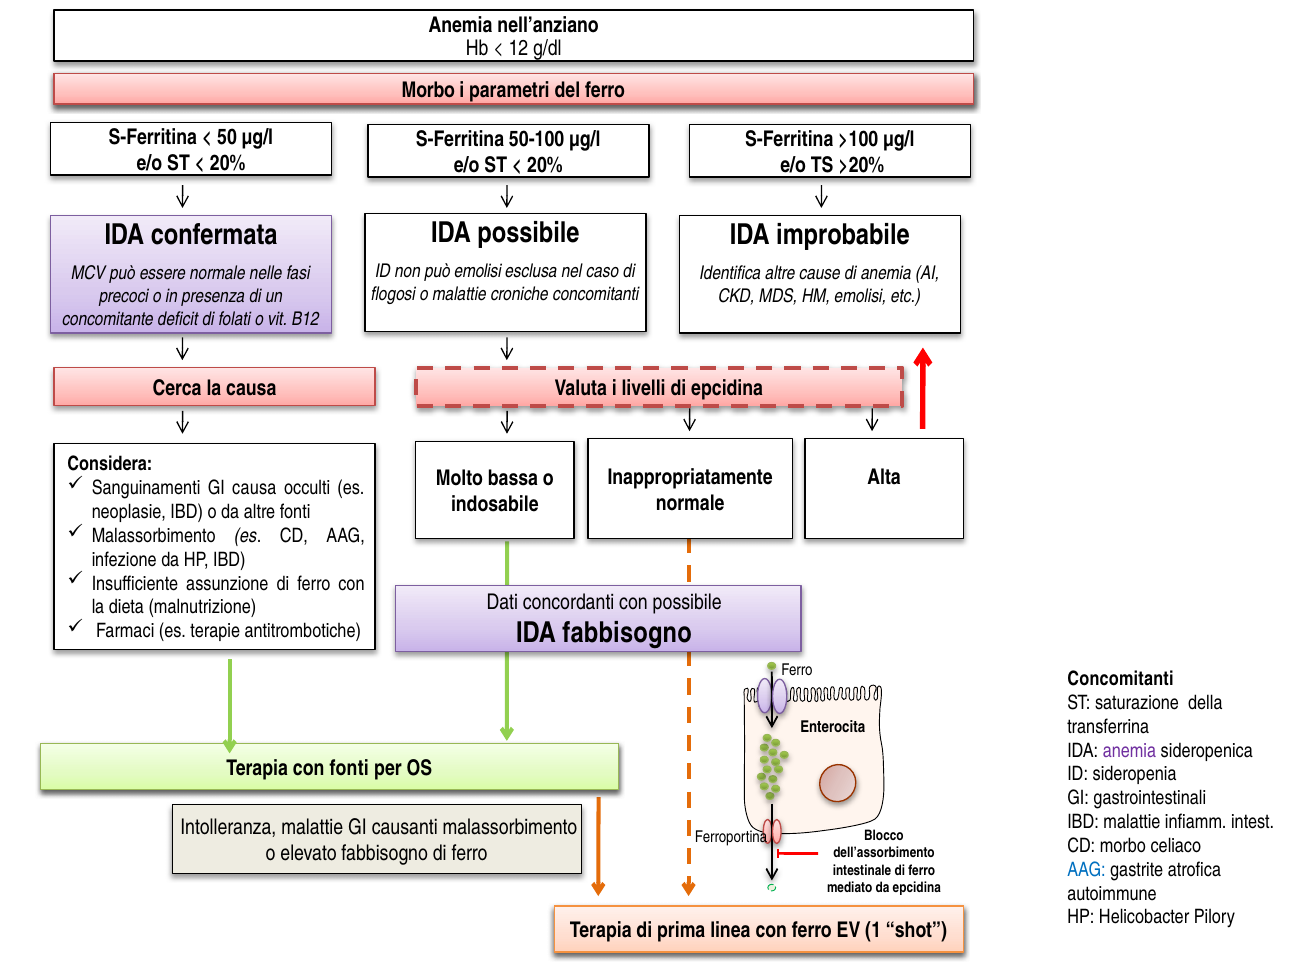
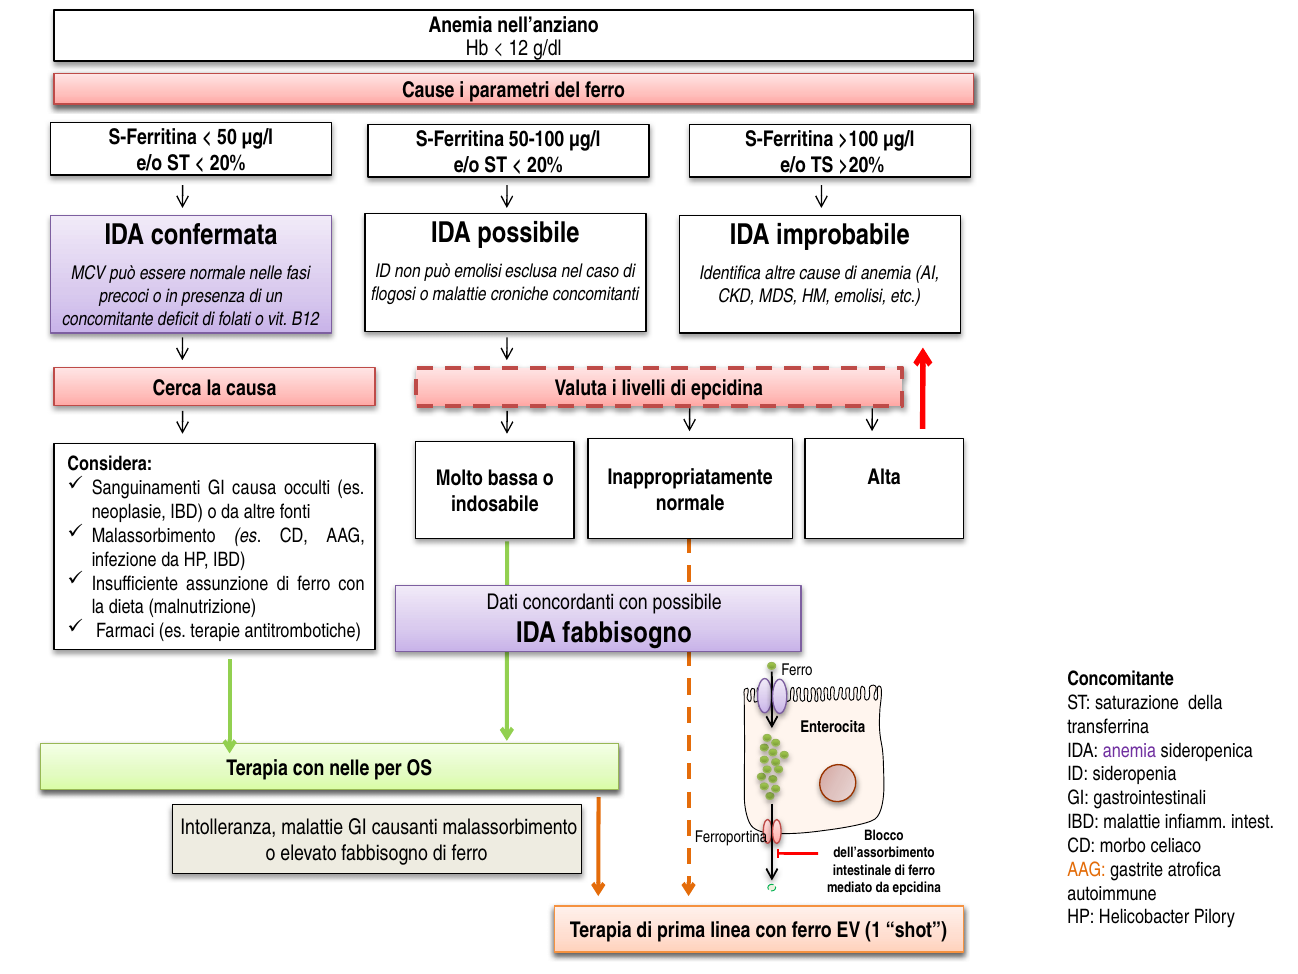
Morbo: Morbo -> Cause (428, 90)
Concomitanti: Concomitanti -> Concomitante (1121, 679)
con fonti: fonti -> nelle (349, 768)
AAG colour: blue -> orange (1087, 869)
